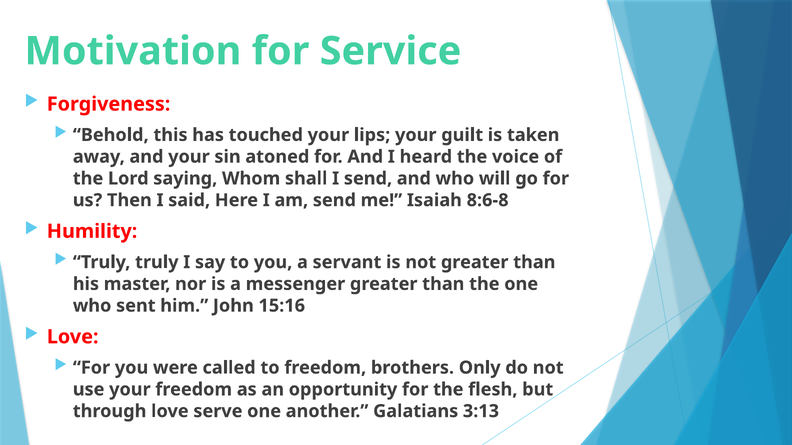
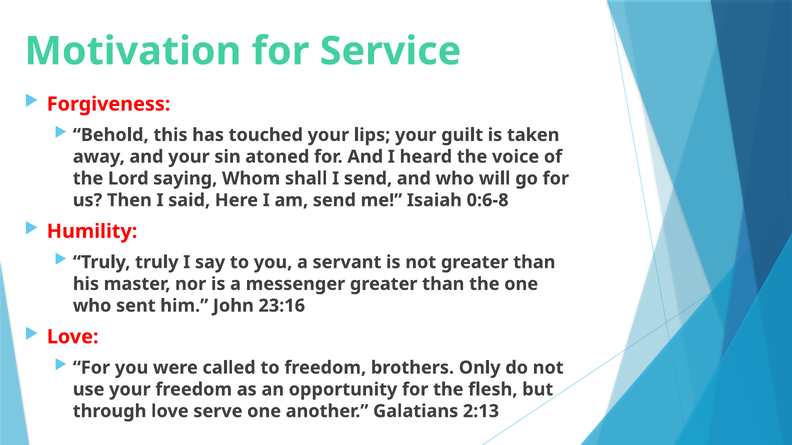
8:6-8: 8:6-8 -> 0:6-8 (488, 200)
15:16: 15:16 -> 23:16 (282, 306)
3:13: 3:13 -> 2:13 (481, 412)
